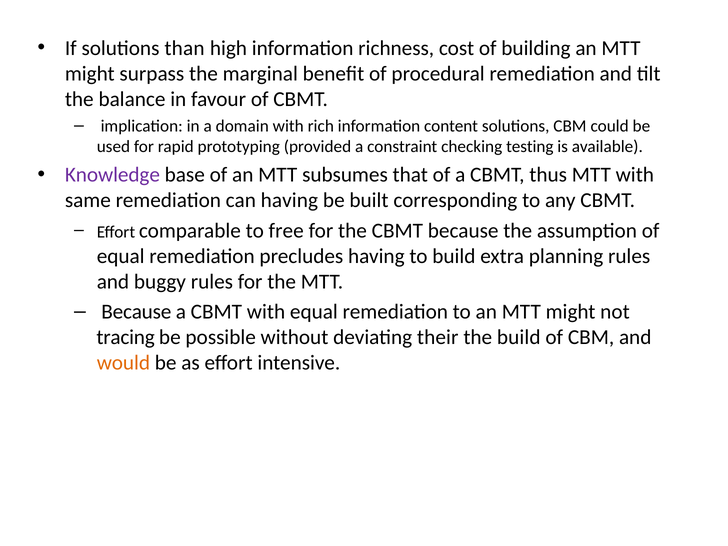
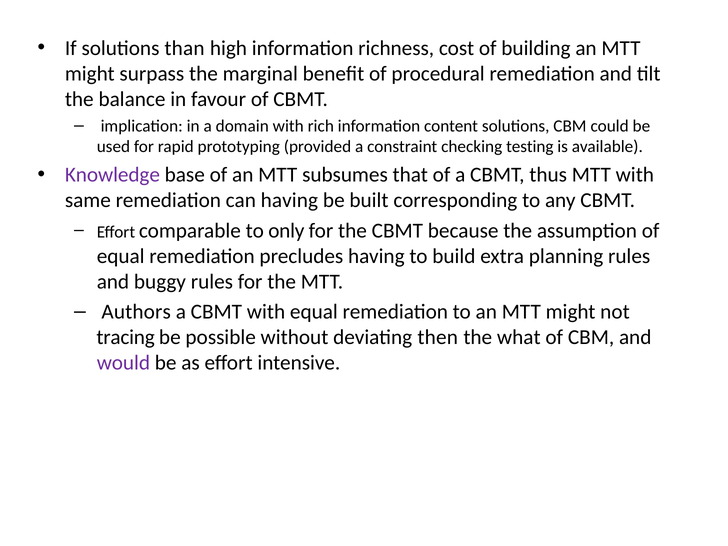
free: free -> only (286, 231)
Because: Because -> Authors (136, 312)
their: their -> then (438, 337)
the build: build -> what (519, 337)
would colour: orange -> purple (123, 363)
